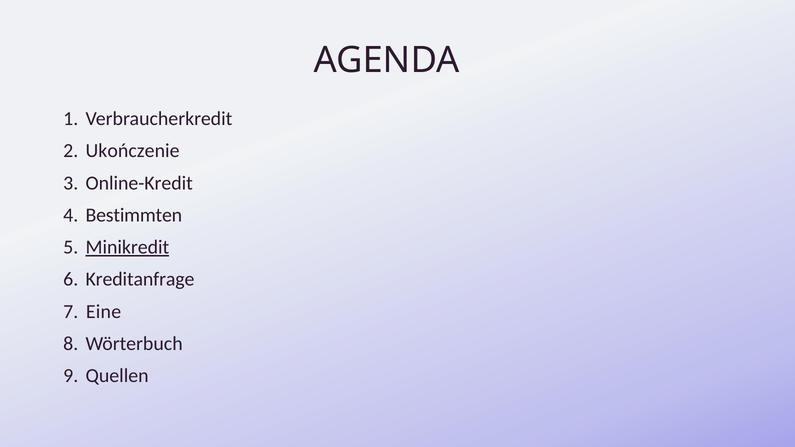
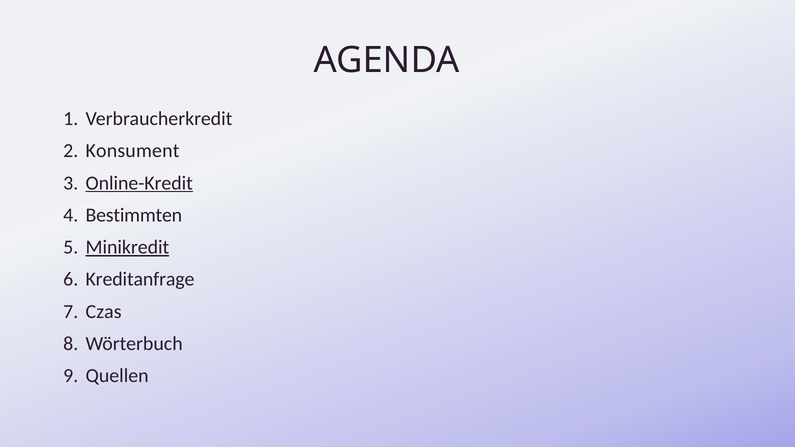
Ukończenie: Ukończenie -> Konsument (132, 151)
Online-Kredit underline: none -> present (139, 183)
Eine: Eine -> Czas (104, 312)
